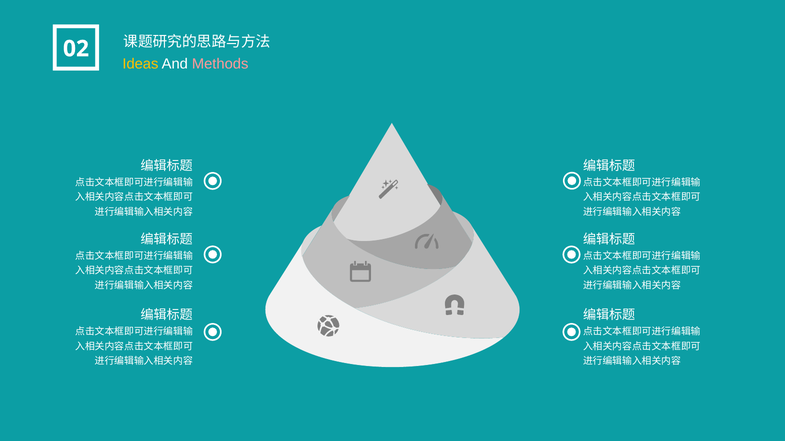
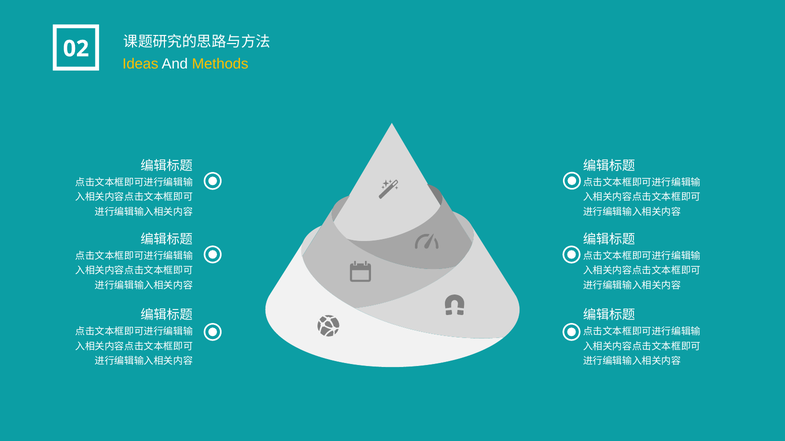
Methods colour: pink -> yellow (220, 64)
